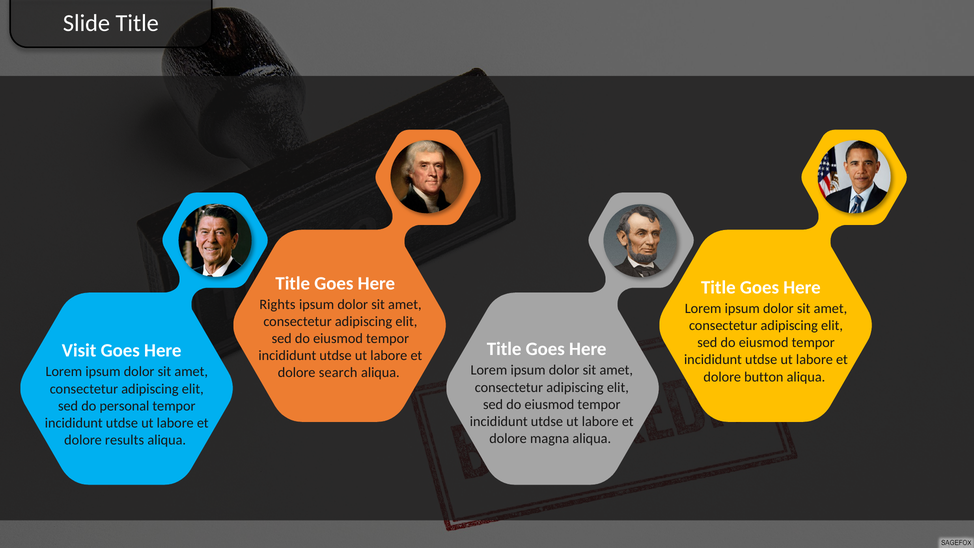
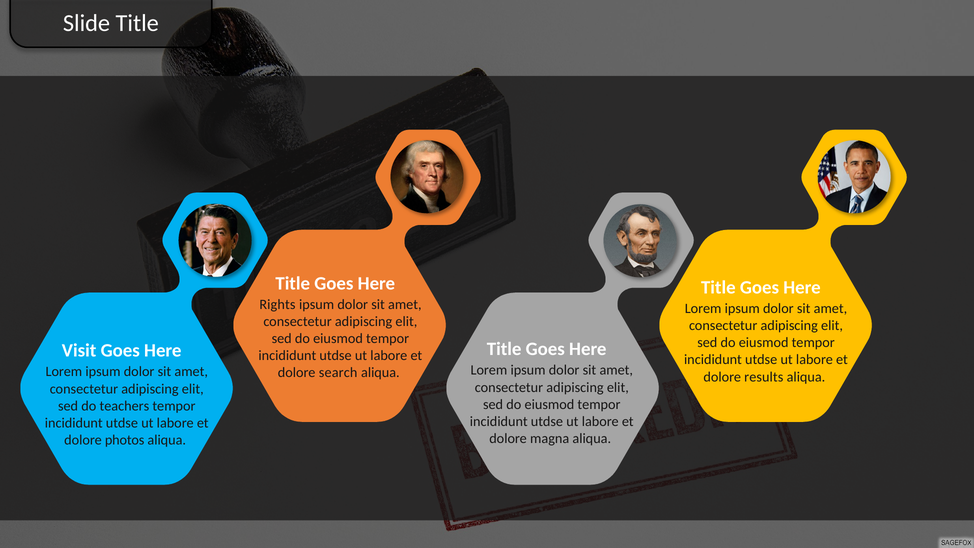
button: button -> results (764, 377)
personal: personal -> teachers (124, 406)
results: results -> photos (125, 440)
